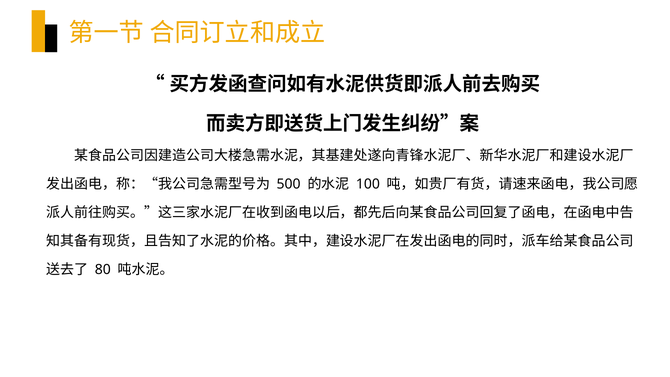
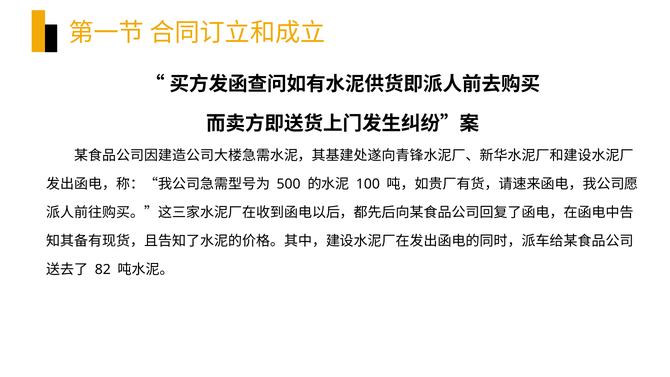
80: 80 -> 82 (103, 269)
